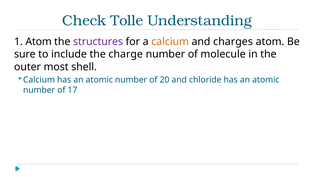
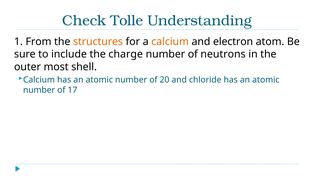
1 Atom: Atom -> From (39, 42)
structures colour: purple -> orange (98, 42)
charges: charges -> electron (233, 42)
molecule: molecule -> neutrons (223, 54)
